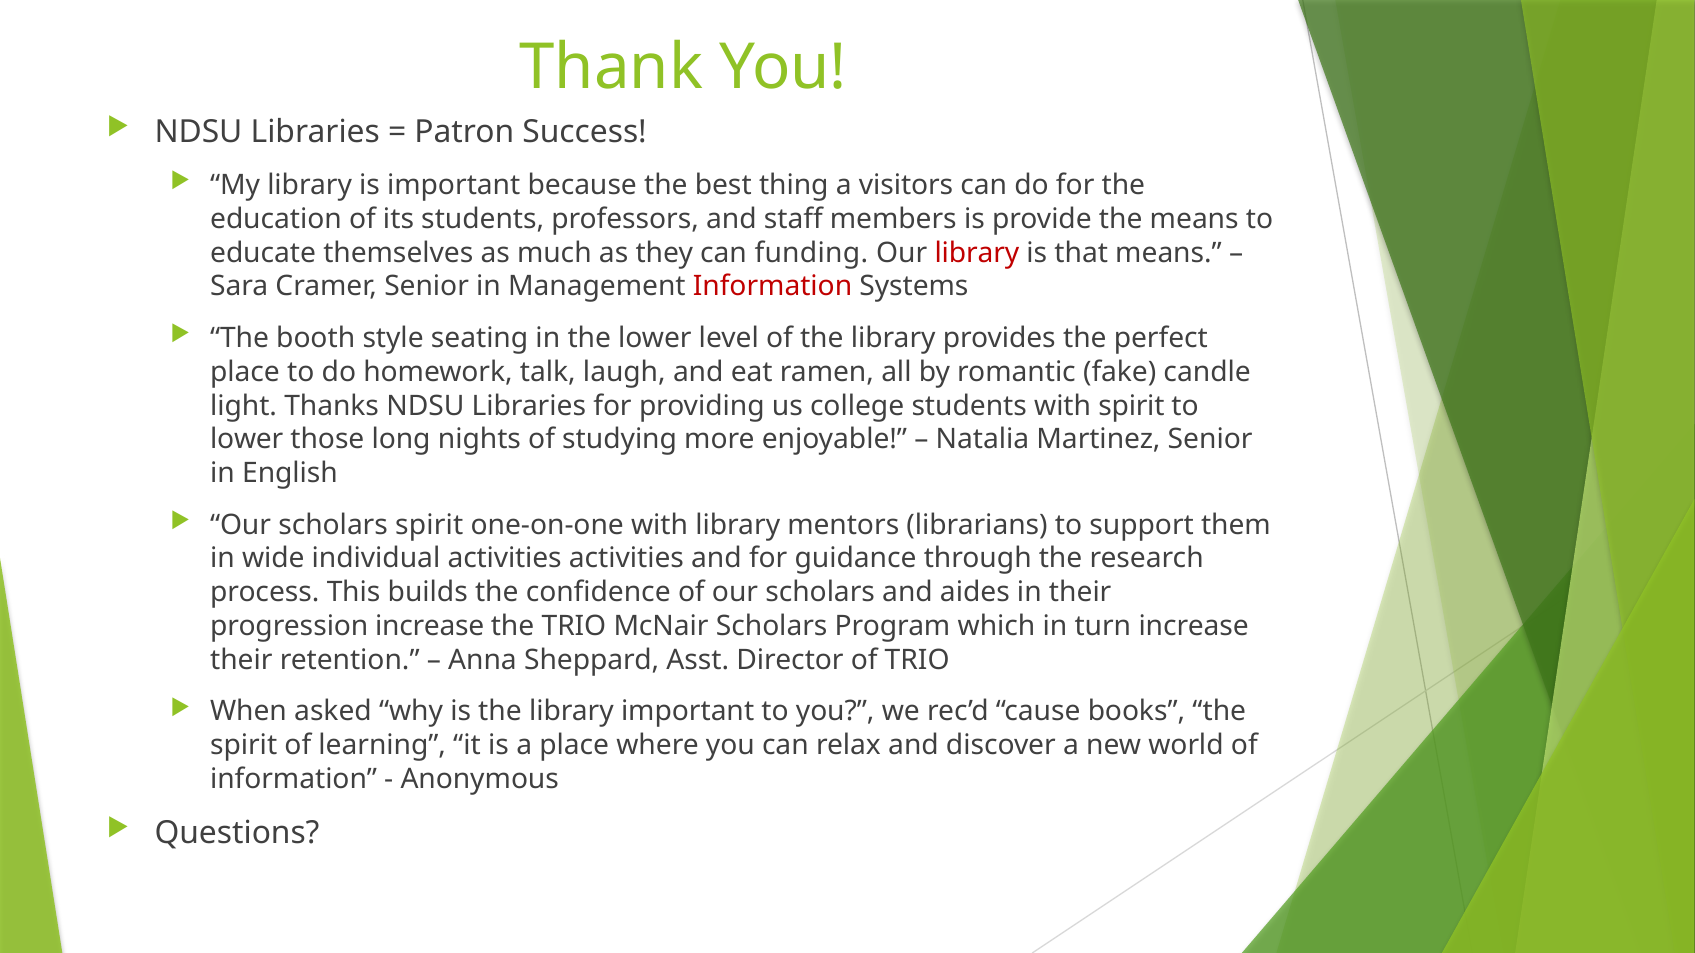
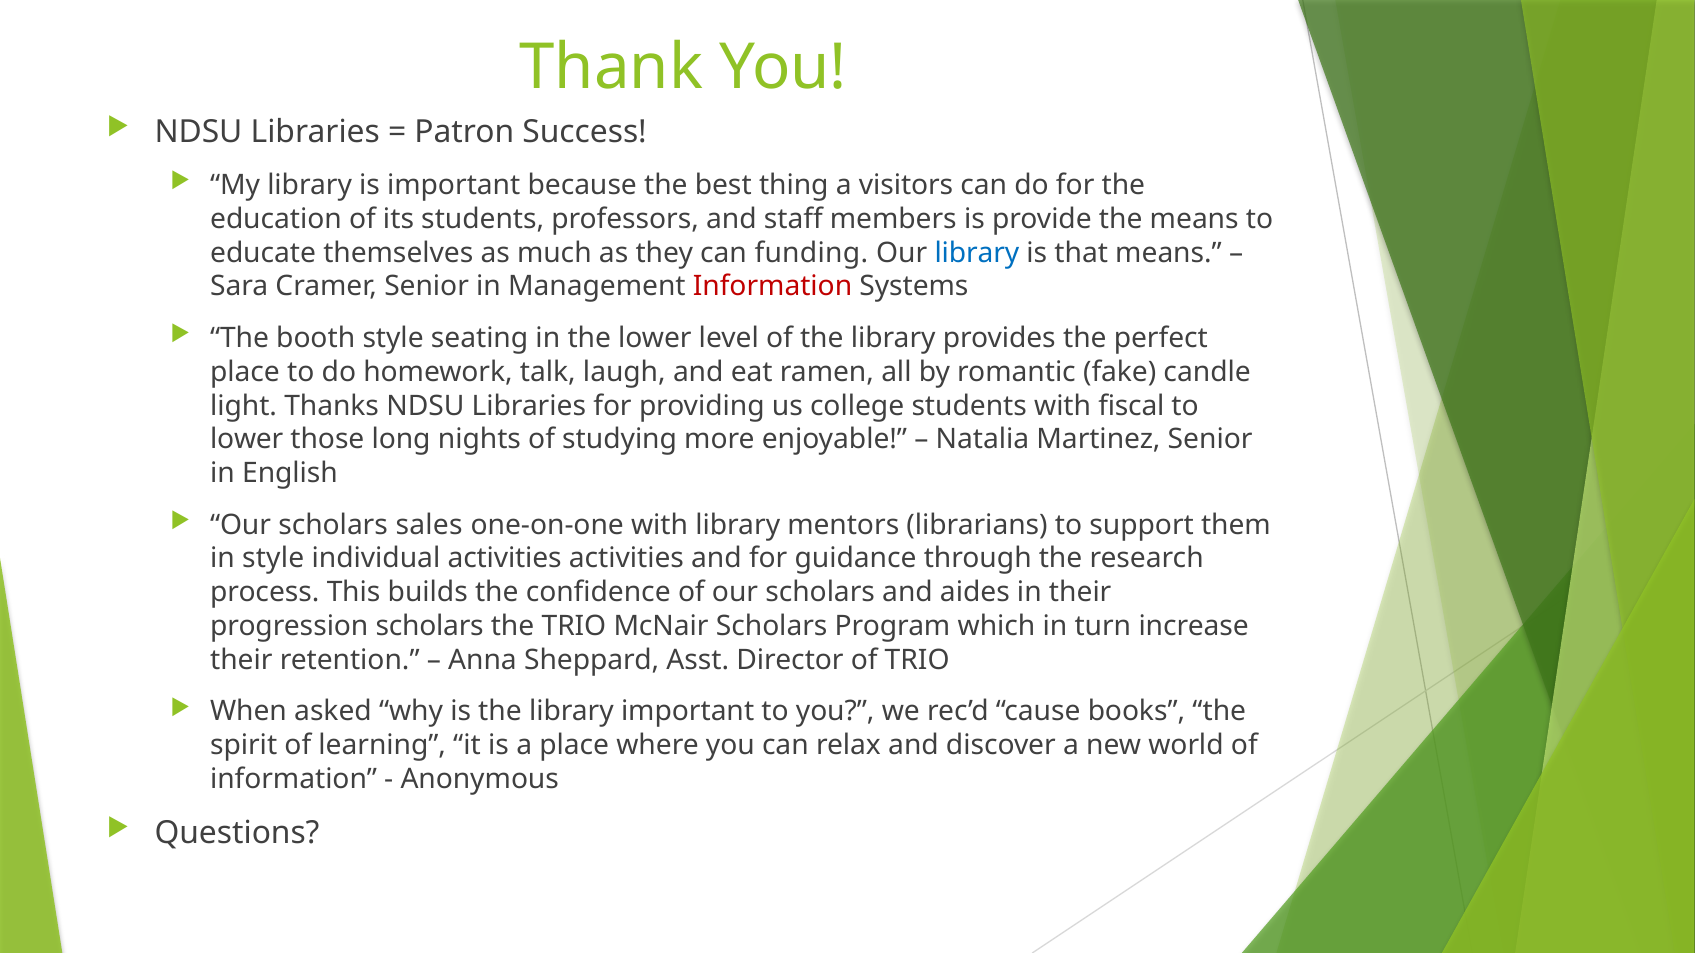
library colour: red -> blue (977, 253)
with spirit: spirit -> fiscal (1131, 406)
scholars spirit: spirit -> sales (429, 525)
in wide: wide -> style (273, 559)
progression increase: increase -> scholars (430, 627)
